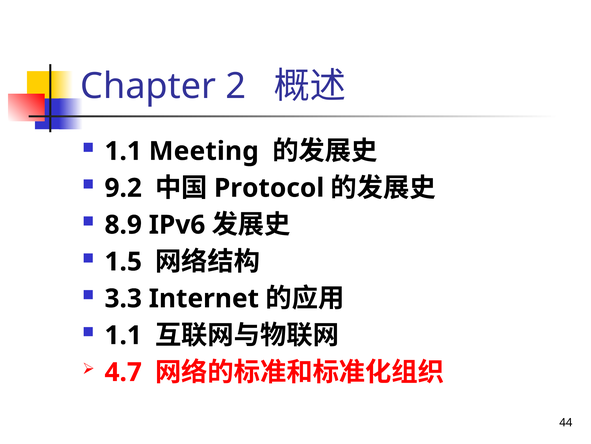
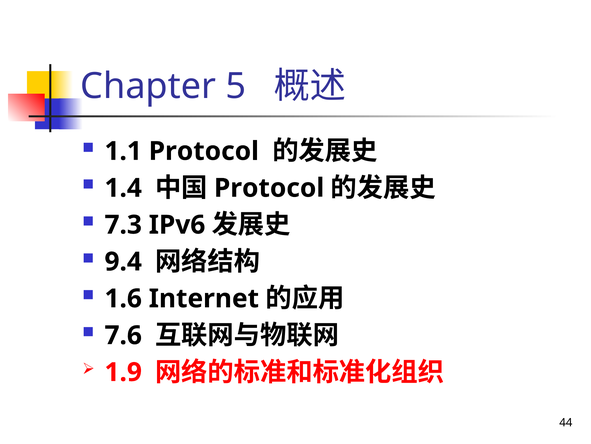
2: 2 -> 5 (236, 86)
1.1 Meeting: Meeting -> Protocol (204, 151)
9.2: 9.2 -> 1.4 (123, 188)
8.9: 8.9 -> 7.3 (123, 225)
1.5: 1.5 -> 9.4 (123, 261)
3.3: 3.3 -> 1.6 (123, 298)
1.1: 1.1 -> 7.6 (123, 335)
4.7: 4.7 -> 1.9 (123, 372)
